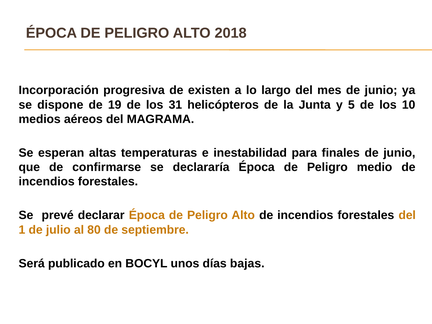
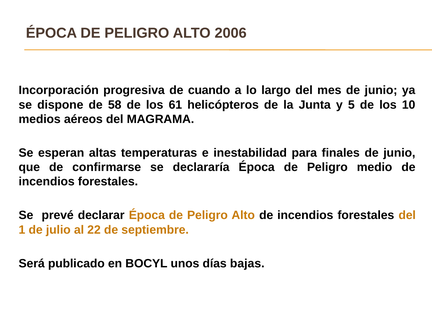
2018: 2018 -> 2006 (231, 33)
existen: existen -> cuando (209, 90)
19: 19 -> 58 (115, 105)
31: 31 -> 61 (175, 105)
80: 80 -> 22 (94, 230)
